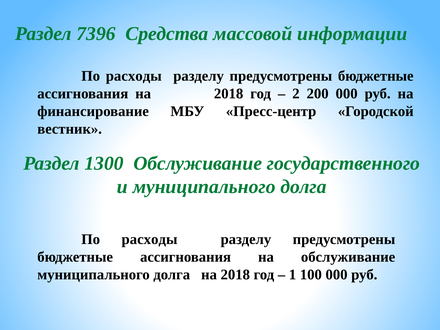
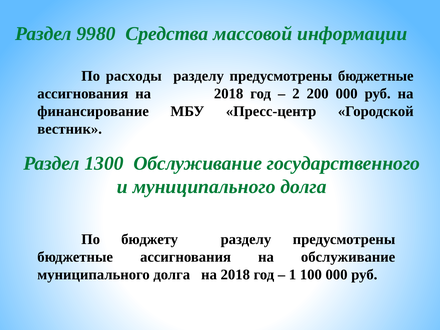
7396: 7396 -> 9980 (96, 34)
расходы: расходы -> бюджету (150, 239)
